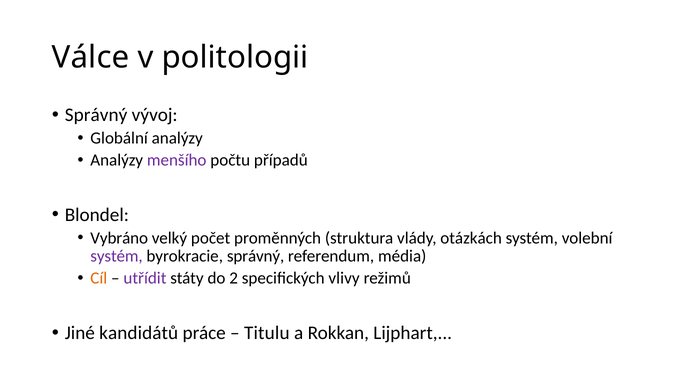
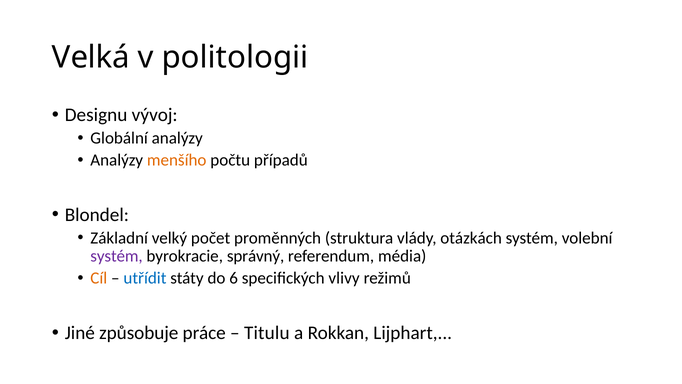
Válce: Válce -> Velká (91, 57)
Správný: Správný -> Designu (96, 115)
menšího colour: purple -> orange (177, 160)
Vybráno: Vybráno -> Základní (119, 238)
utřídit colour: purple -> blue (145, 278)
2: 2 -> 6 (234, 278)
kandidátů: kandidátů -> způsobuje (139, 333)
